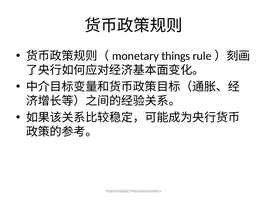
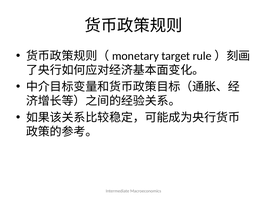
things: things -> target (176, 56)
